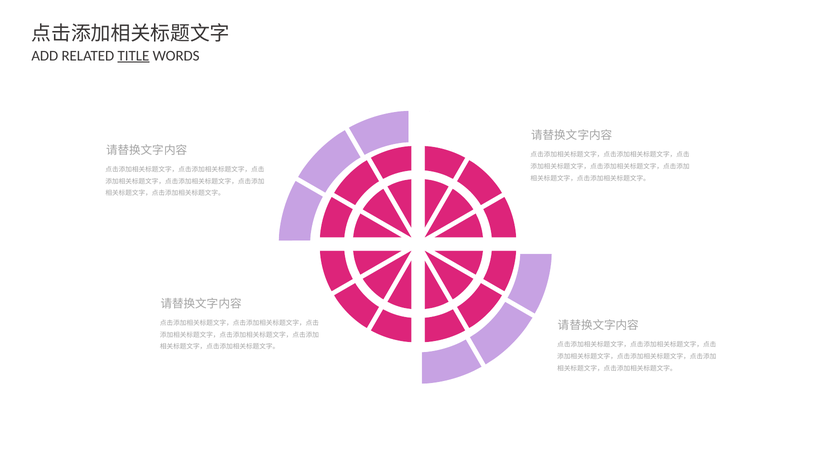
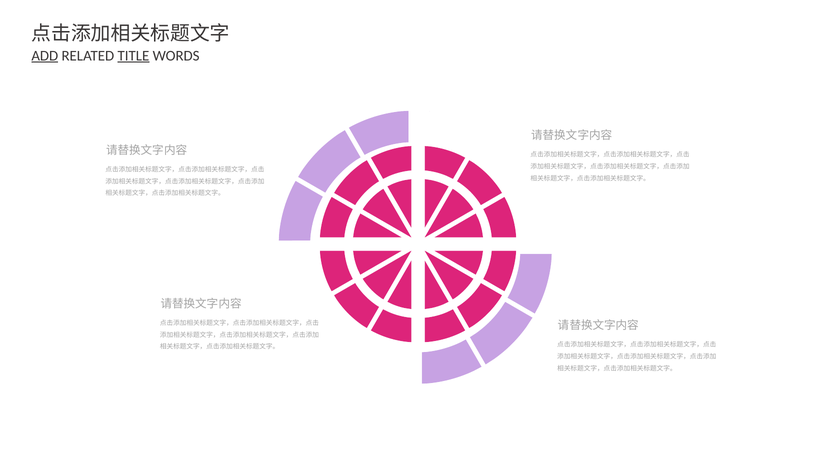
ADD underline: none -> present (45, 56)
